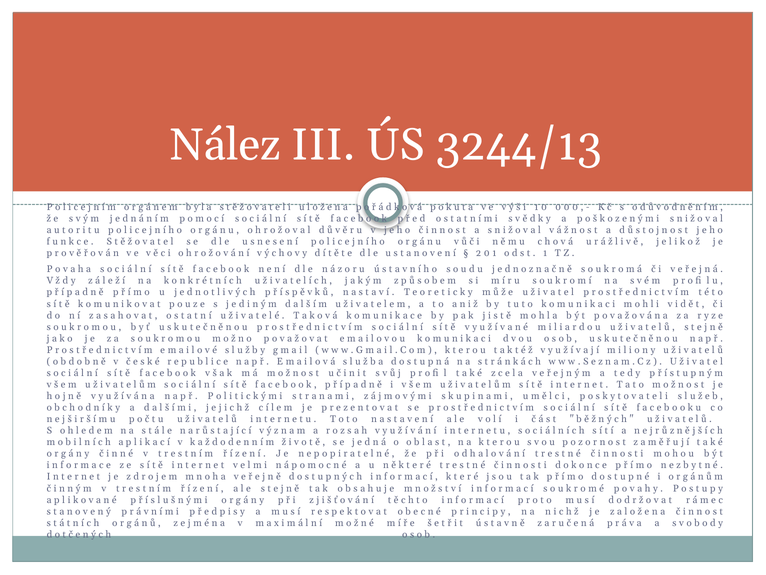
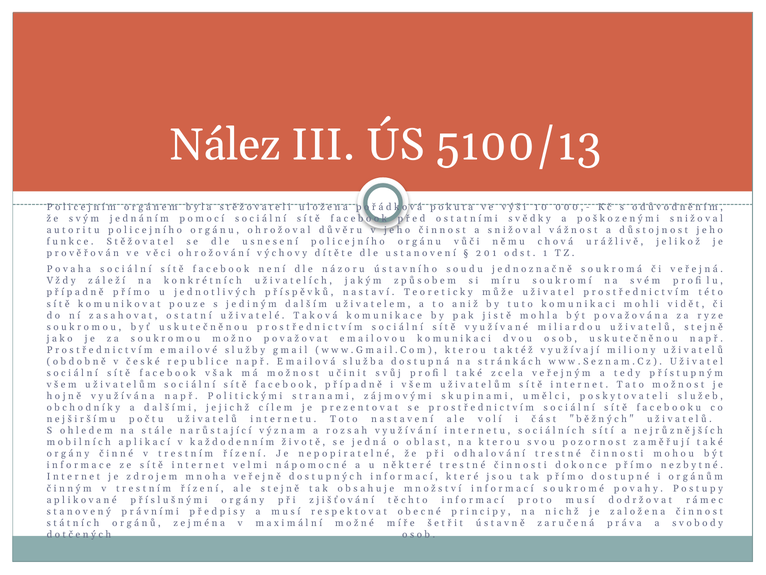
3244/13: 3244/13 -> 5100/13 (519, 145)
